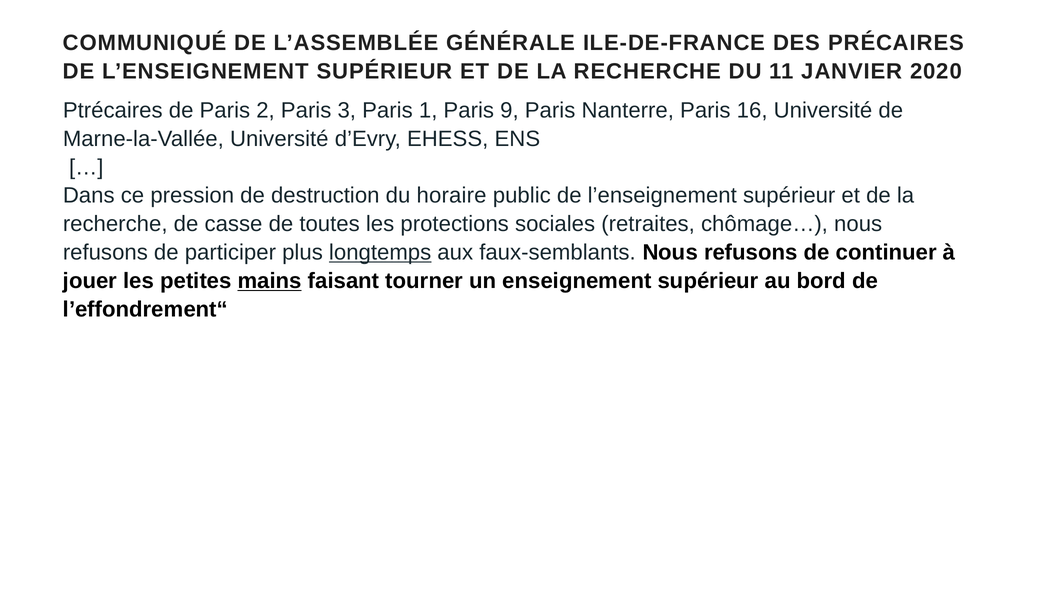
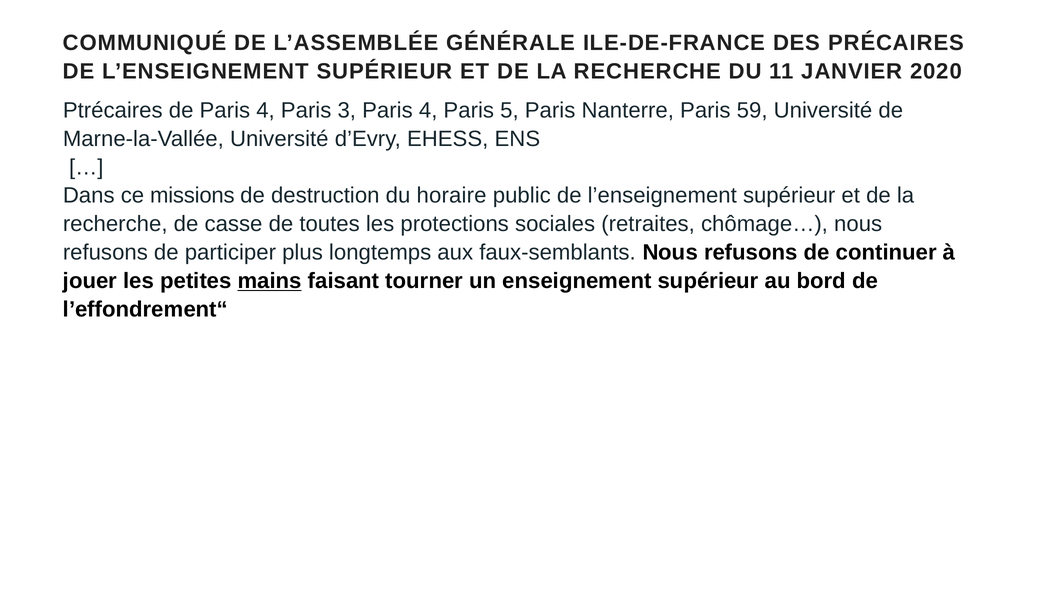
de Paris 2: 2 -> 4 (266, 110)
3 Paris 1: 1 -> 4 (428, 110)
9: 9 -> 5 (509, 110)
16: 16 -> 59 (752, 110)
pression: pression -> missions (192, 196)
longtemps underline: present -> none (380, 252)
